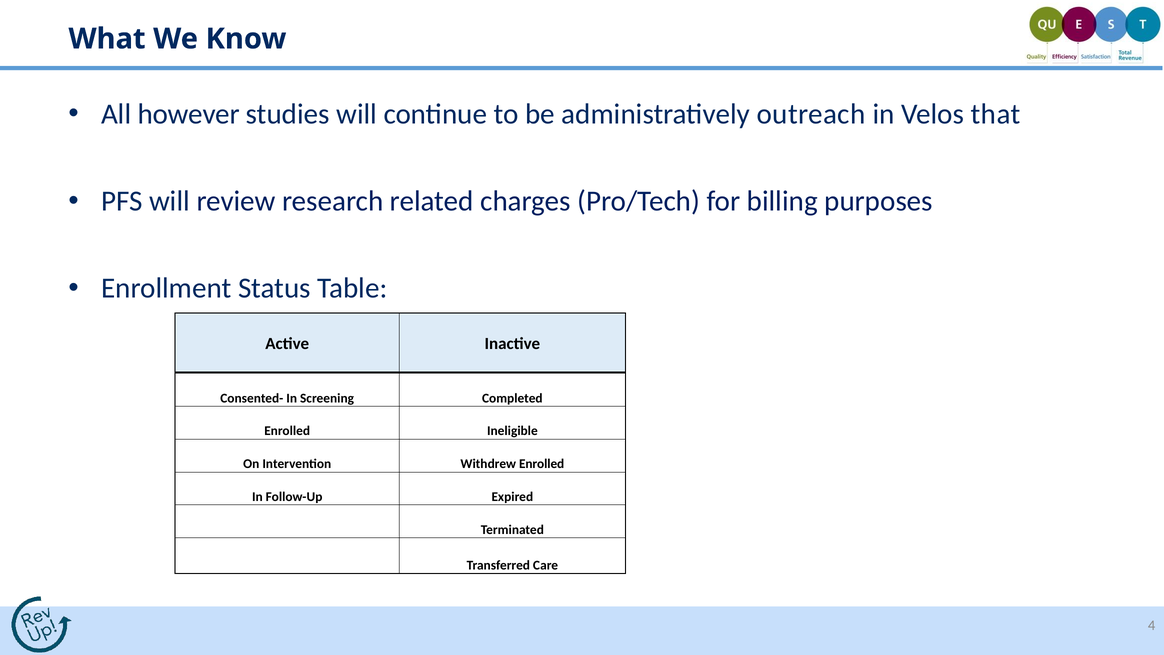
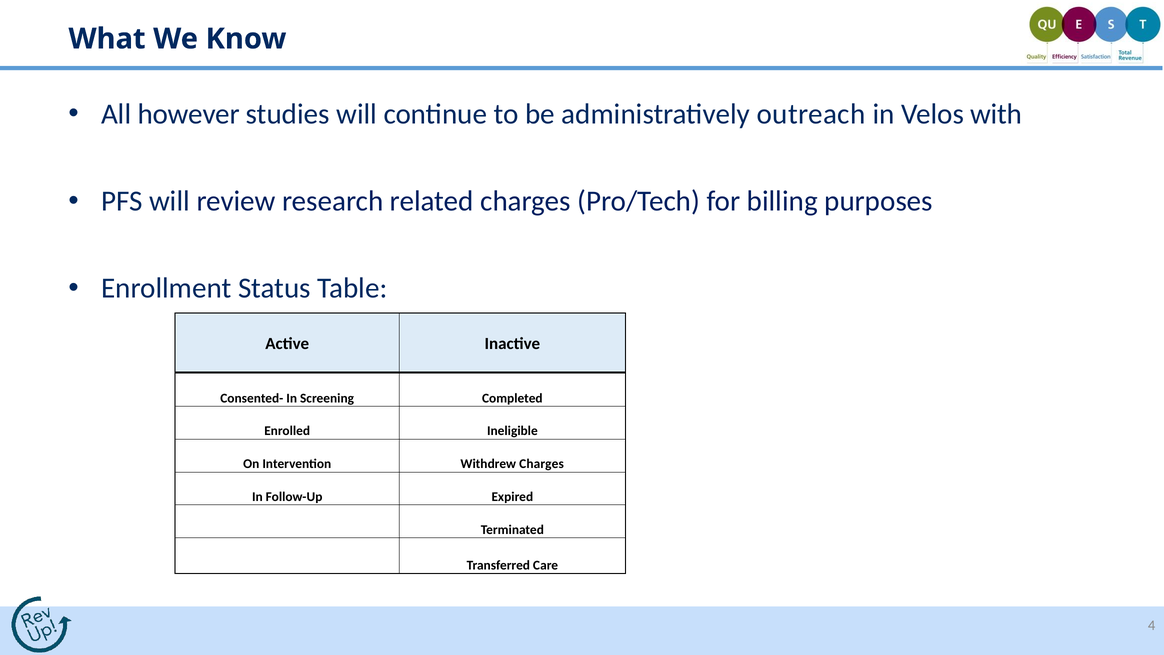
that: that -> with (996, 114)
Withdrew Enrolled: Enrolled -> Charges (542, 464)
